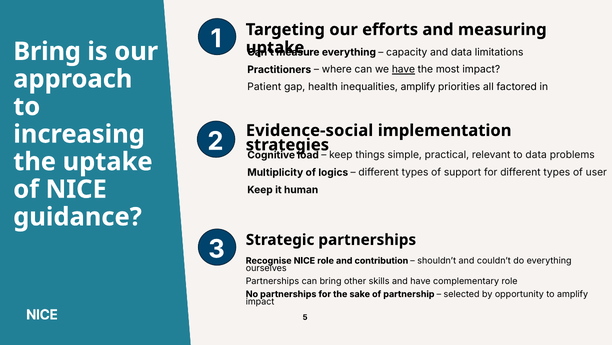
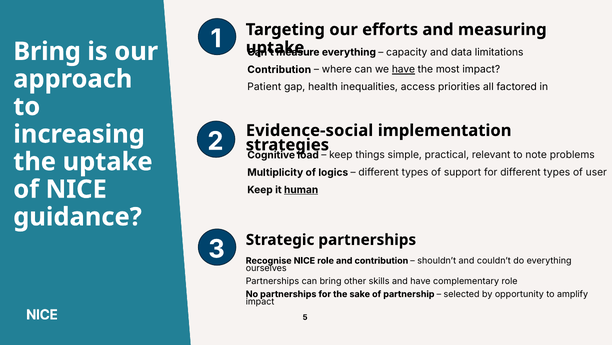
Practitioners: Practitioners -> Contribution (279, 69)
inequalities amplify: amplify -> access (418, 87)
to data: data -> note (536, 155)
human underline: none -> present (301, 189)
